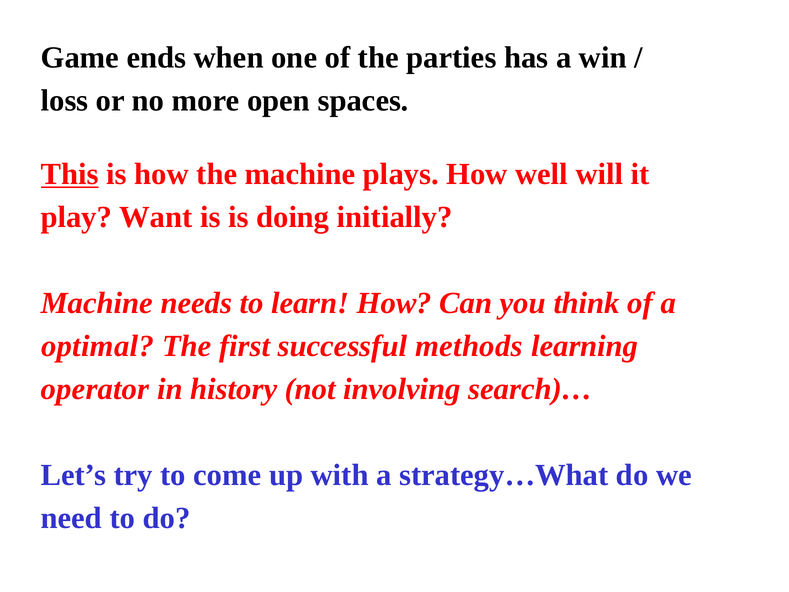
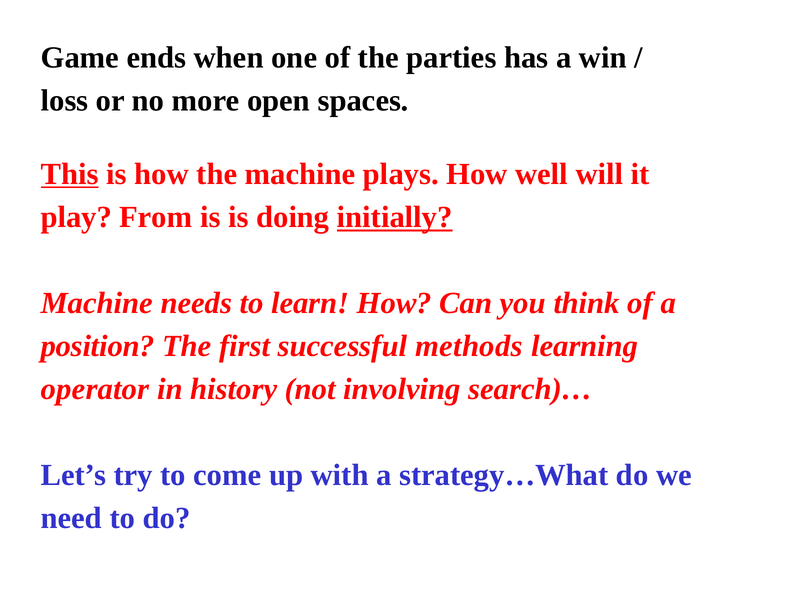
Want: Want -> From (156, 217)
initially underline: none -> present (395, 217)
optimal: optimal -> position (98, 346)
